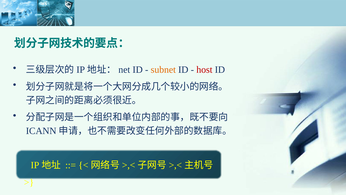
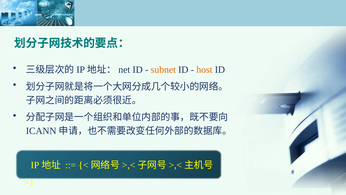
host colour: red -> orange (204, 70)
